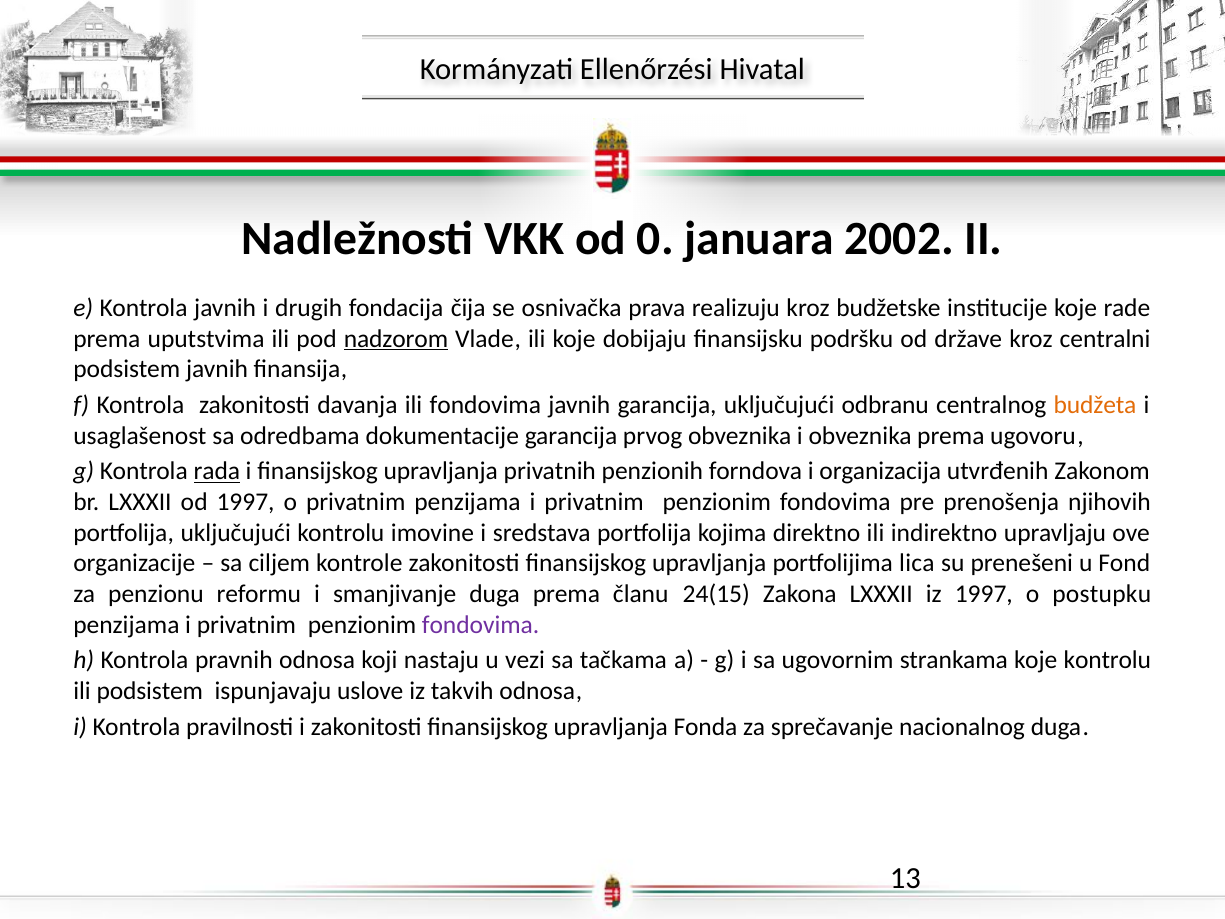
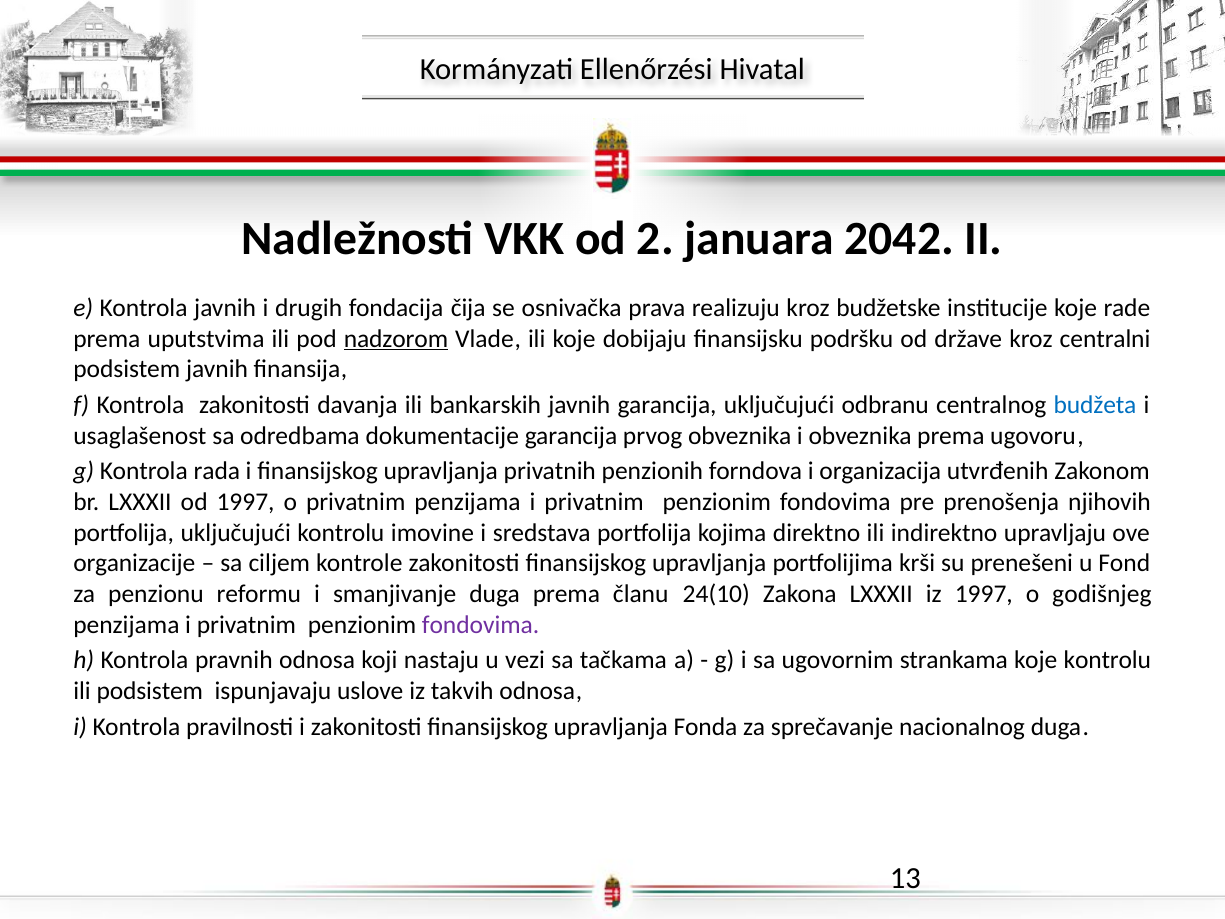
0: 0 -> 2 (655, 239)
2002: 2002 -> 2042 (899, 239)
ili fondovima: fondovima -> bankarskih (485, 405)
budžeta colour: orange -> blue (1095, 405)
rada underline: present -> none (217, 471)
lica: lica -> krši (917, 563)
24(15: 24(15 -> 24(10 (716, 594)
postupku: postupku -> godišnjeg (1102, 594)
